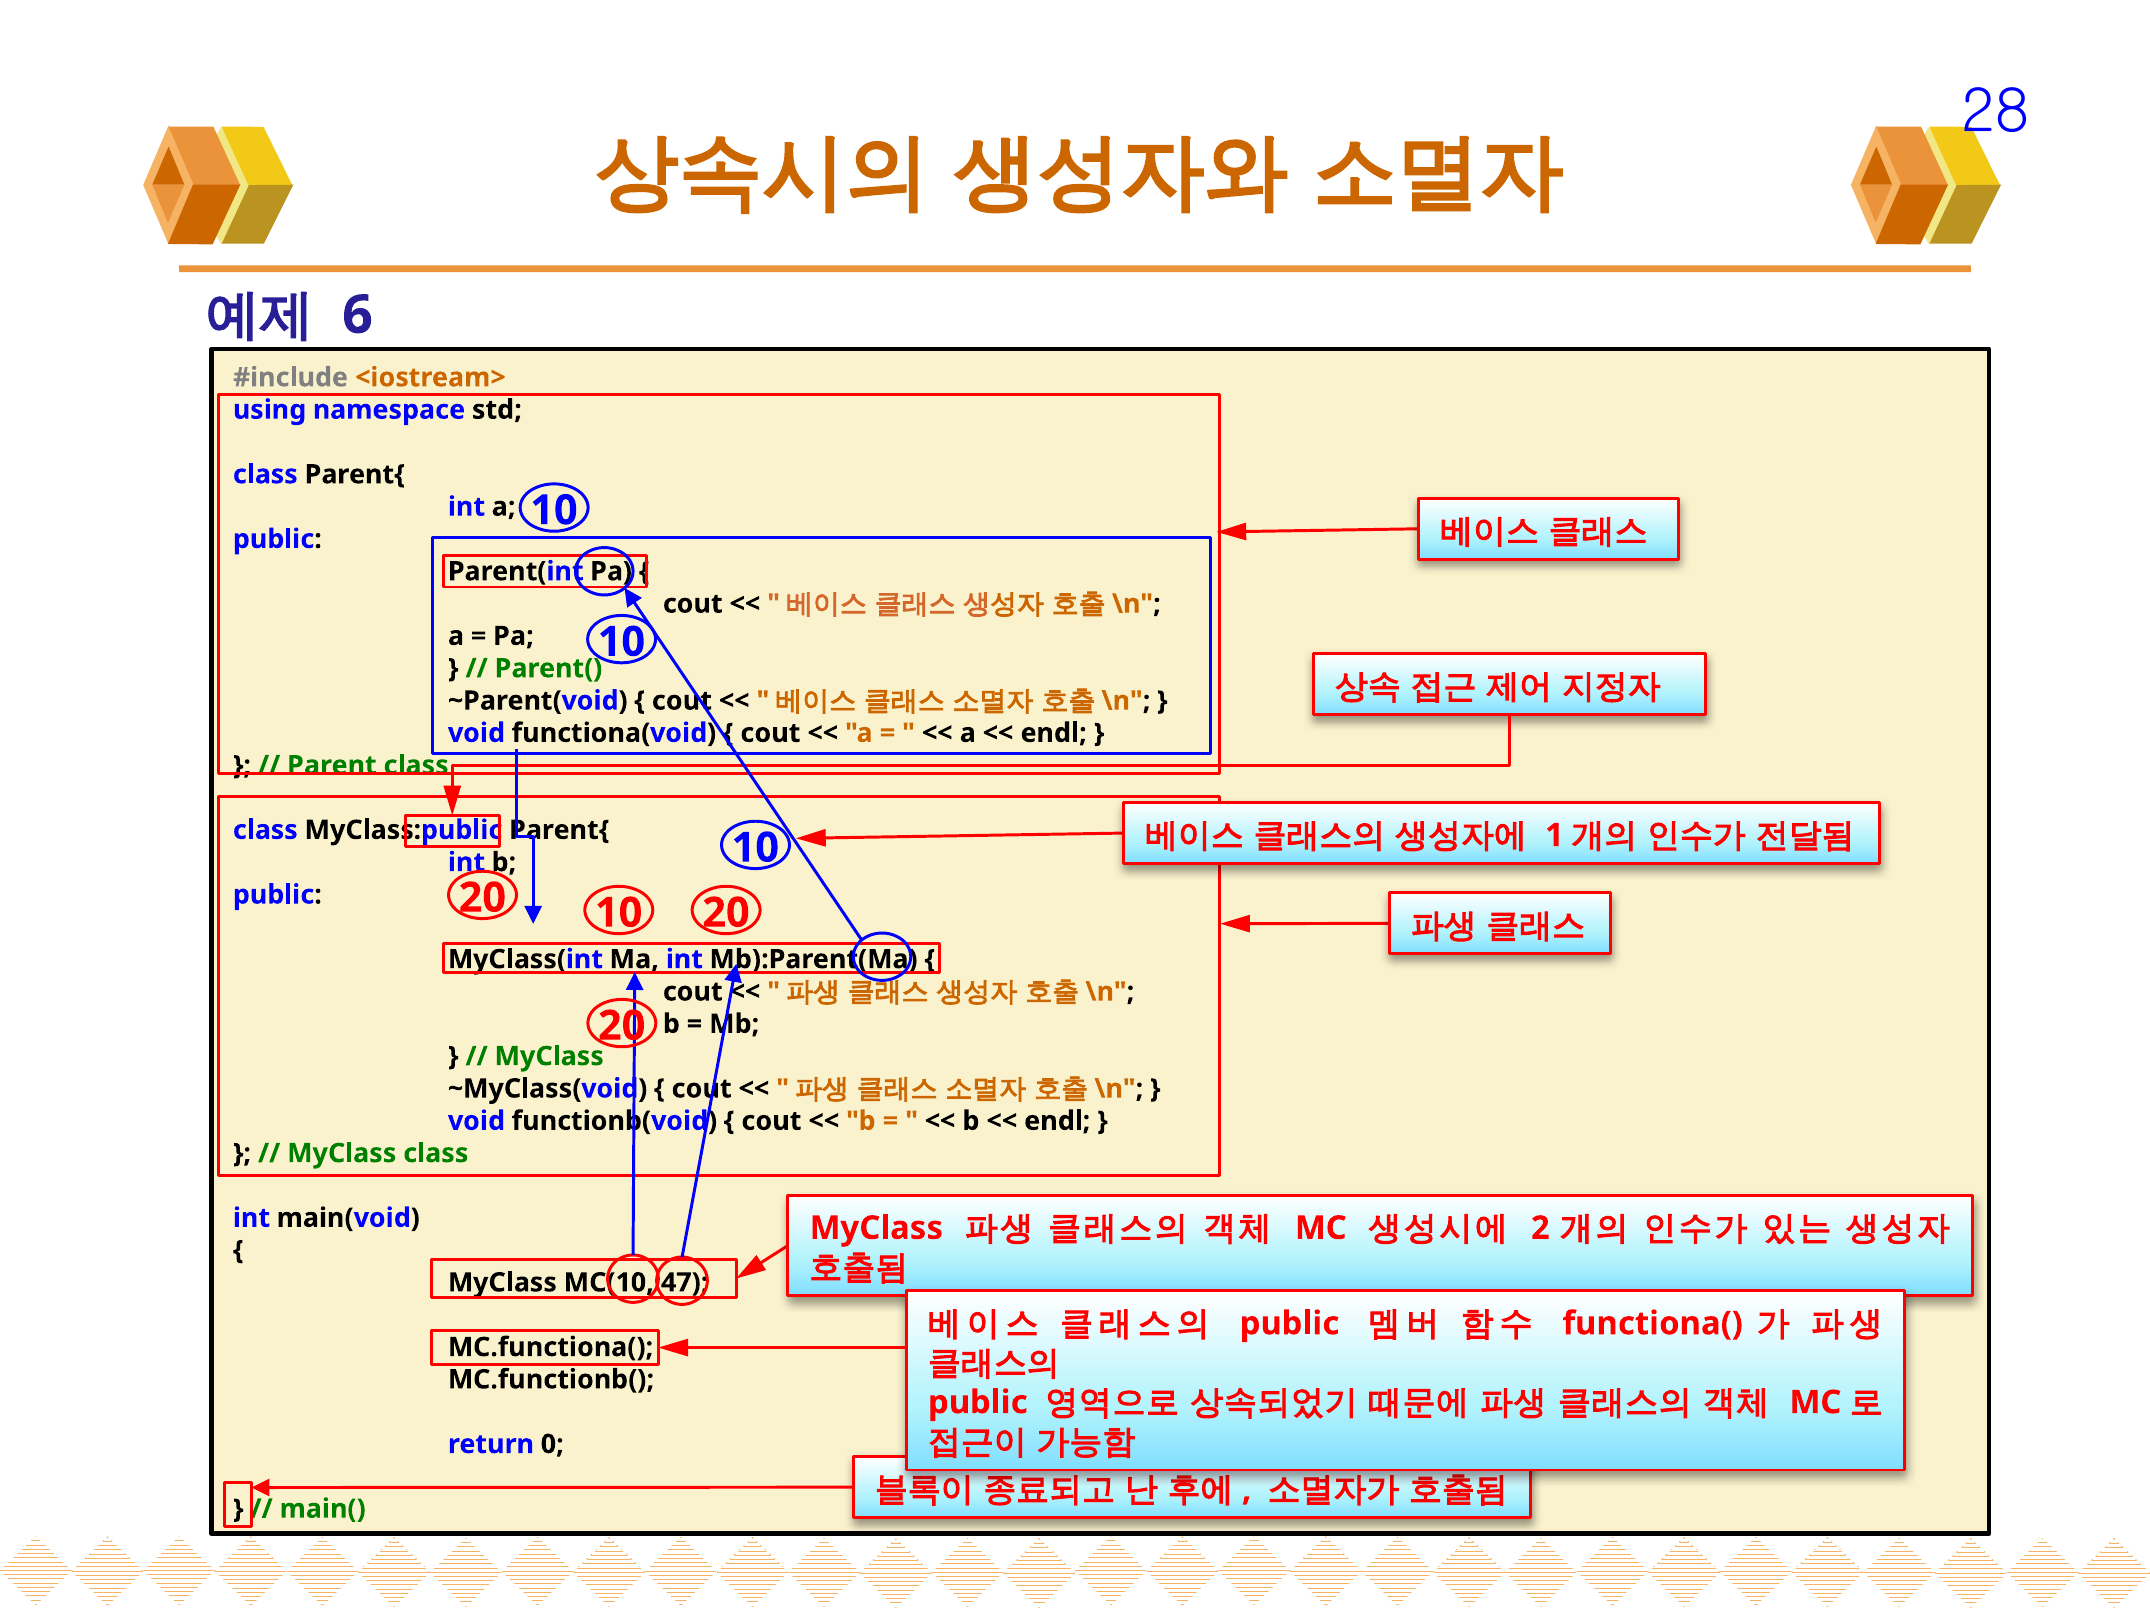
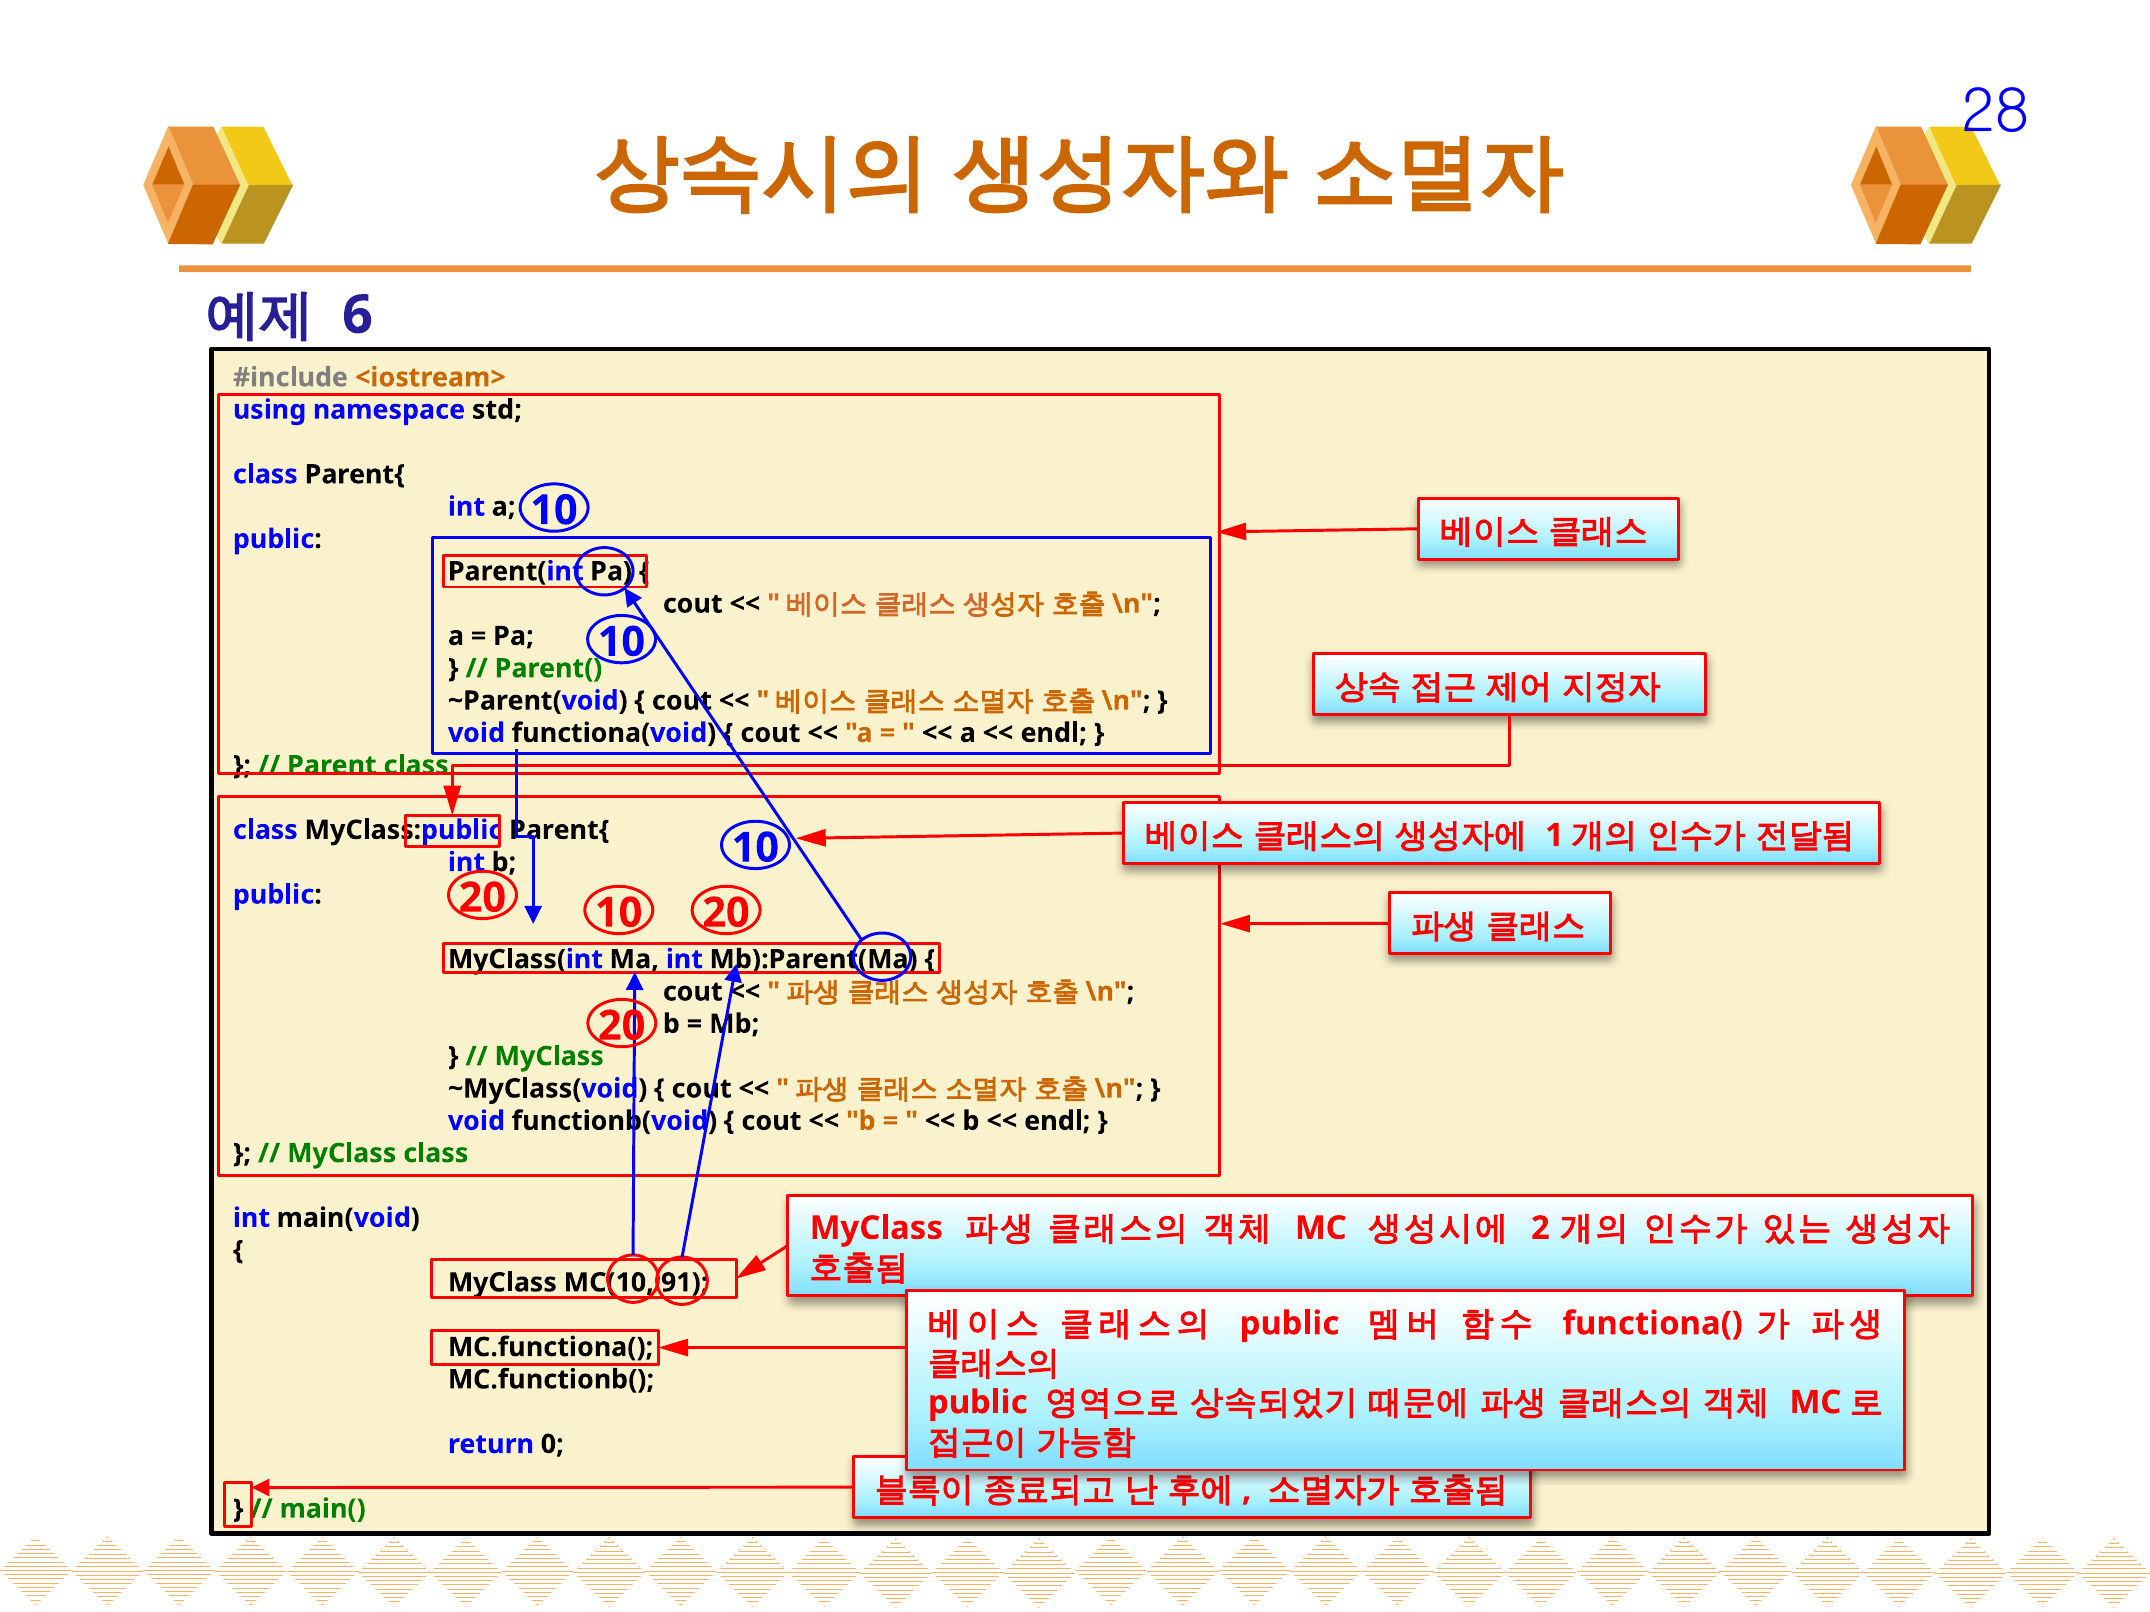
47: 47 -> 91 (685, 1283)
